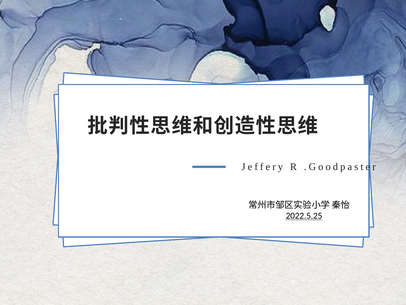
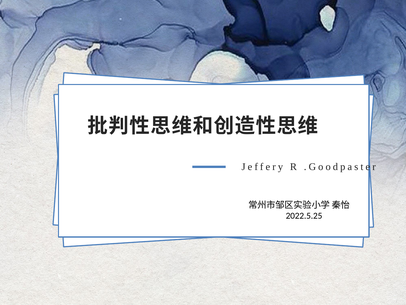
2022.5.25 underline: present -> none (304, 216)
